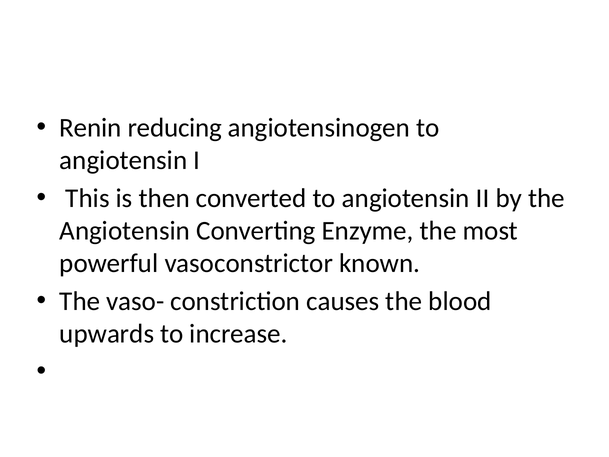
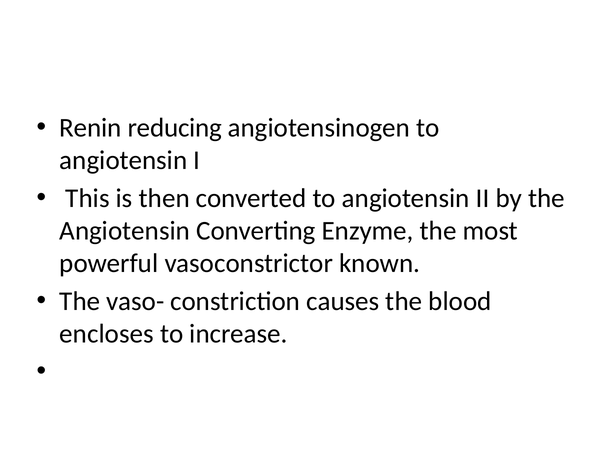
upwards: upwards -> encloses (107, 334)
